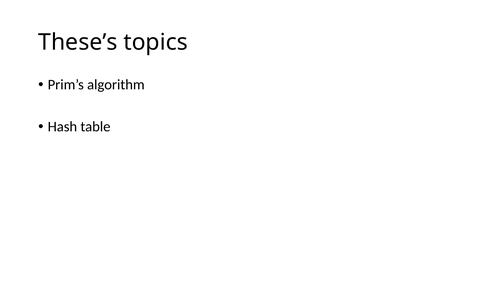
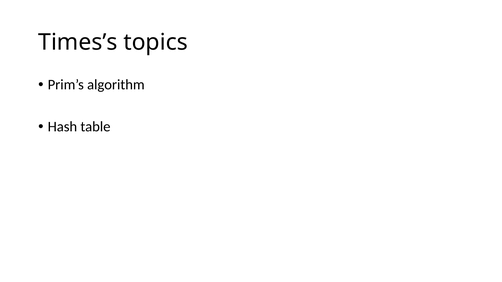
These’s: These’s -> Times’s (78, 42)
